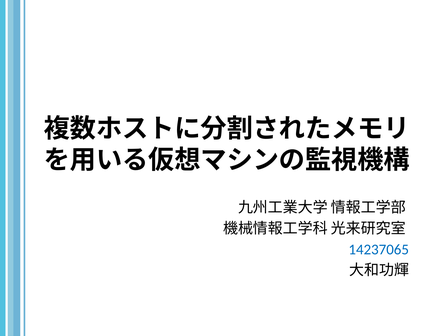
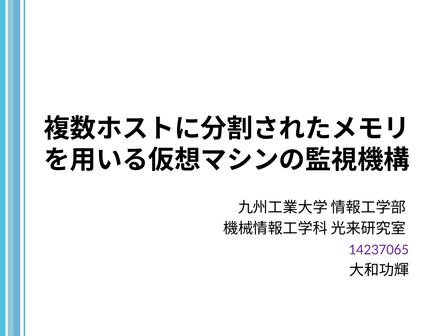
14237065 colour: blue -> purple (379, 249)
